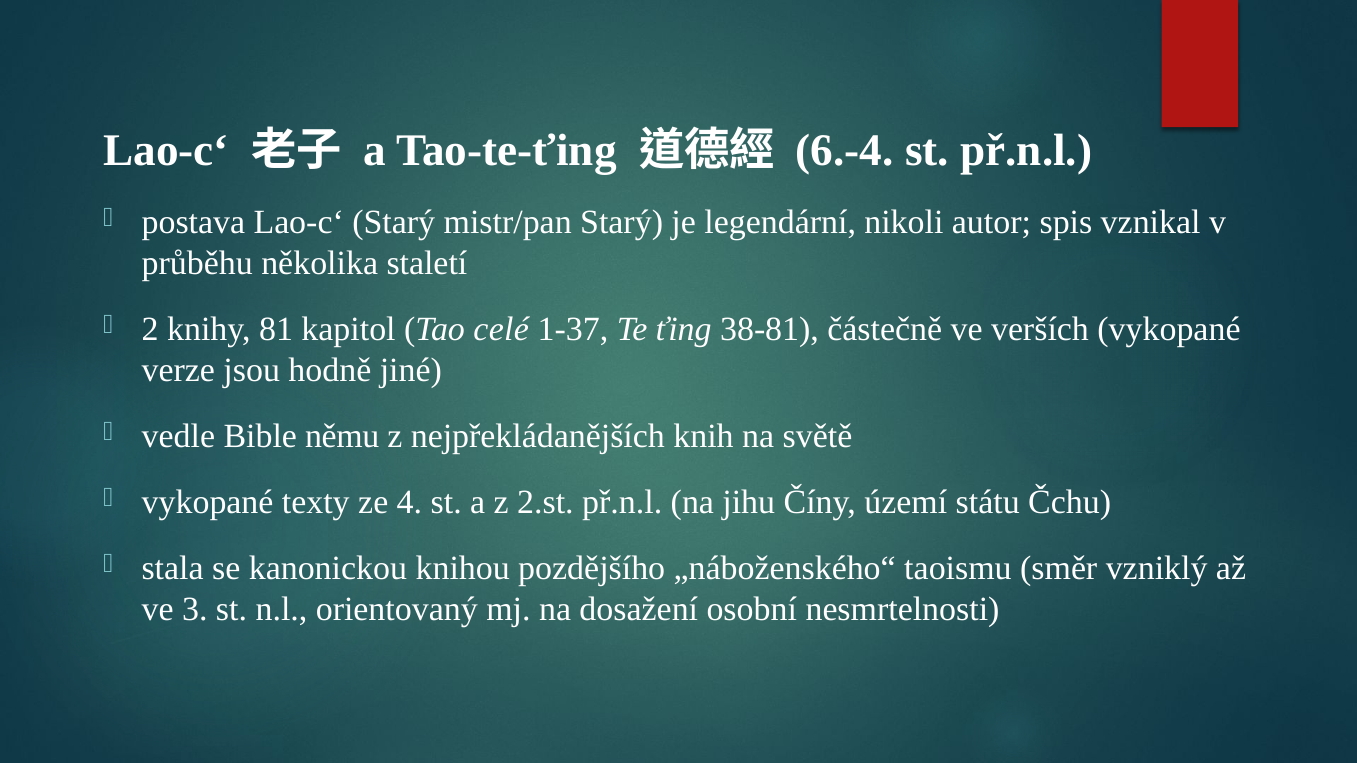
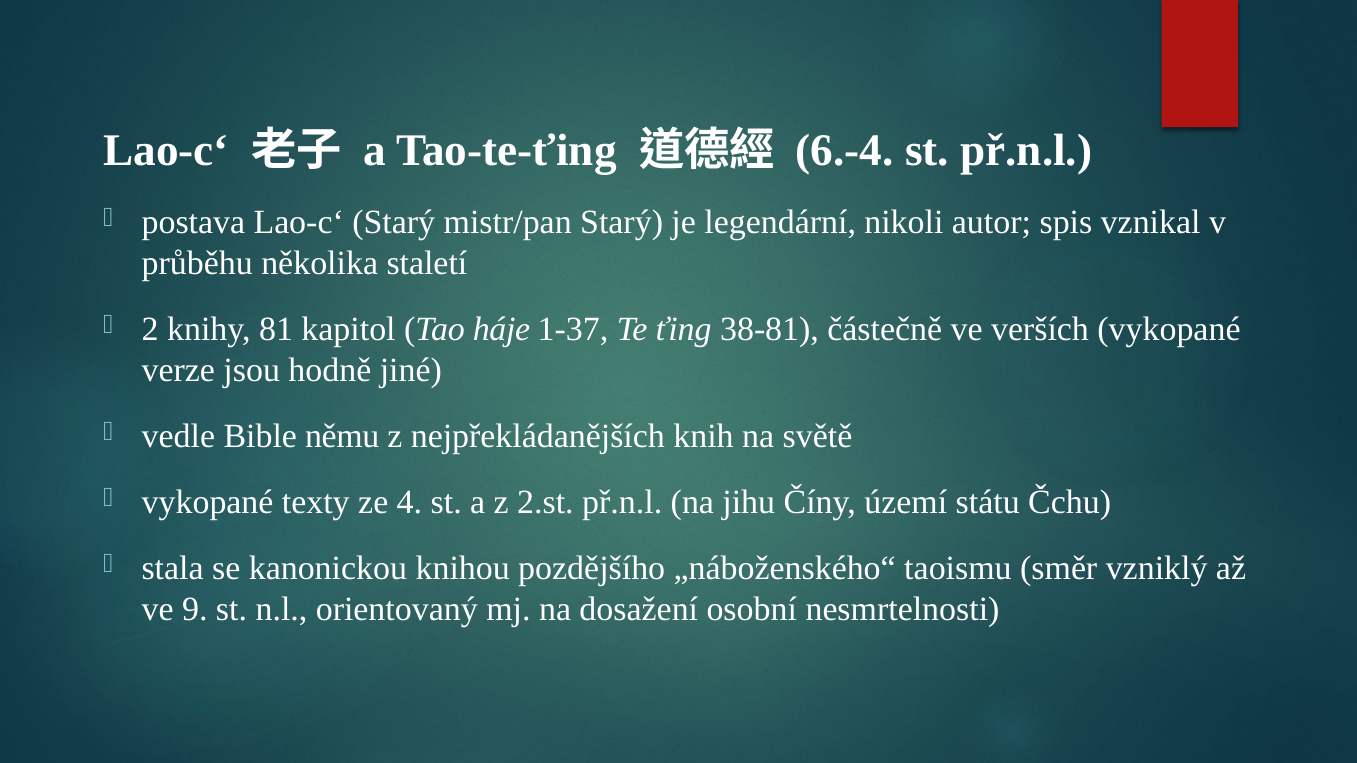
celé: celé -> háje (501, 329)
3: 3 -> 9 (195, 609)
